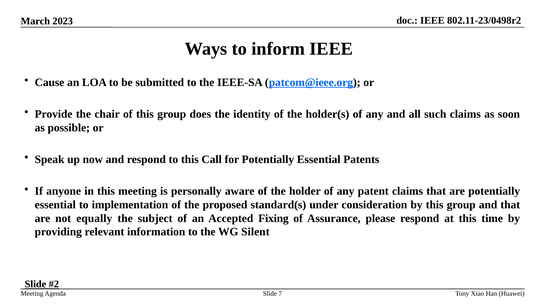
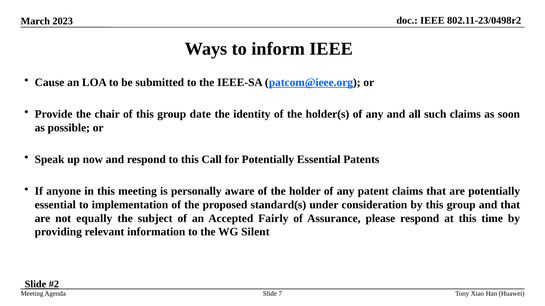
does: does -> date (200, 114)
Fixing: Fixing -> Fairly (273, 219)
